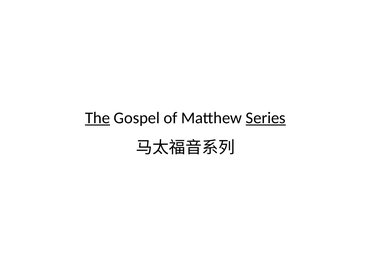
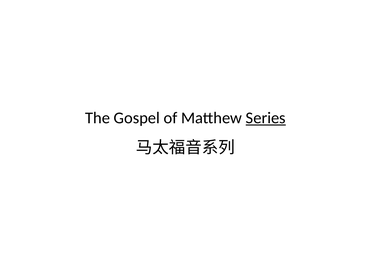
The underline: present -> none (98, 118)
